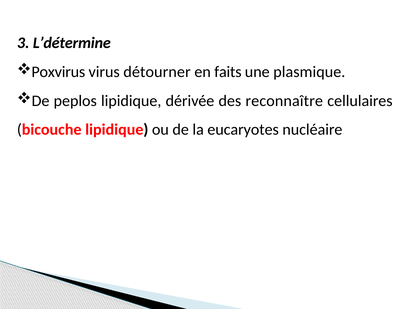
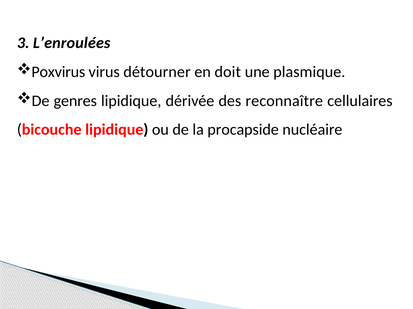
L’détermine: L’détermine -> L’enroulées (72, 43)
faits: faits -> doit (228, 72)
peplos: peplos -> genres (75, 101)
eucaryotes: eucaryotes -> procapside (243, 130)
